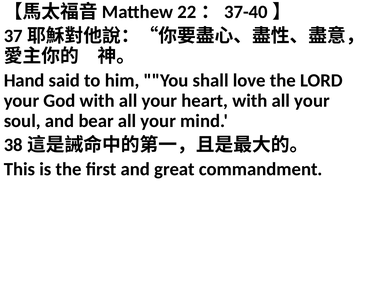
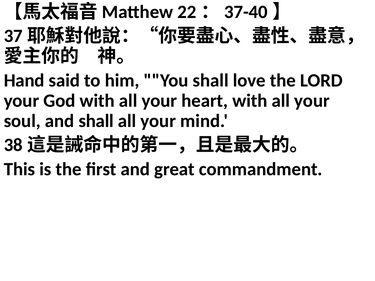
and bear: bear -> shall (96, 121)
